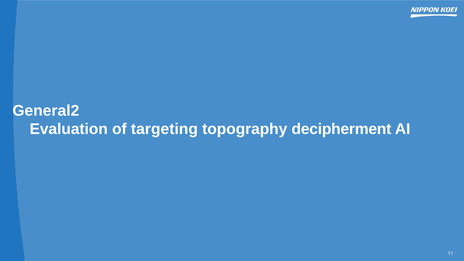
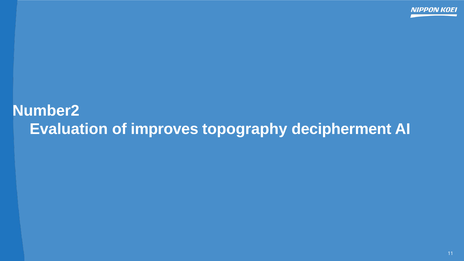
General2: General2 -> Number2 (46, 111)
targeting: targeting -> improves (165, 129)
